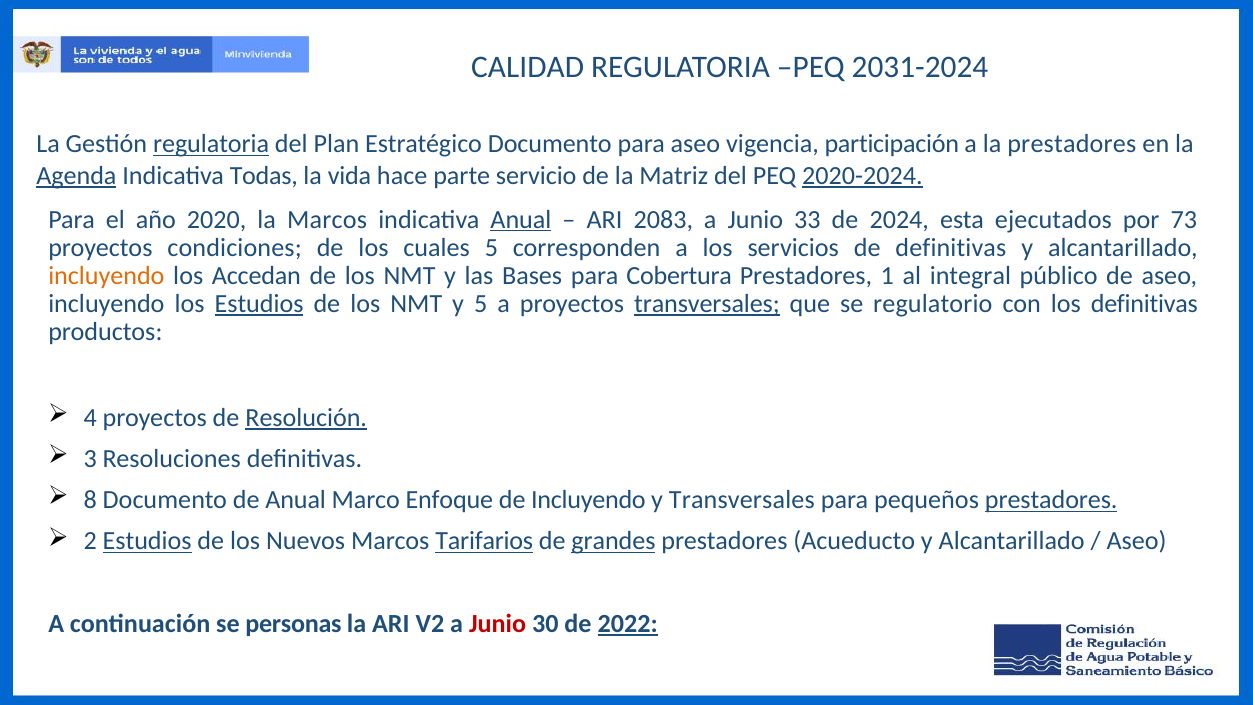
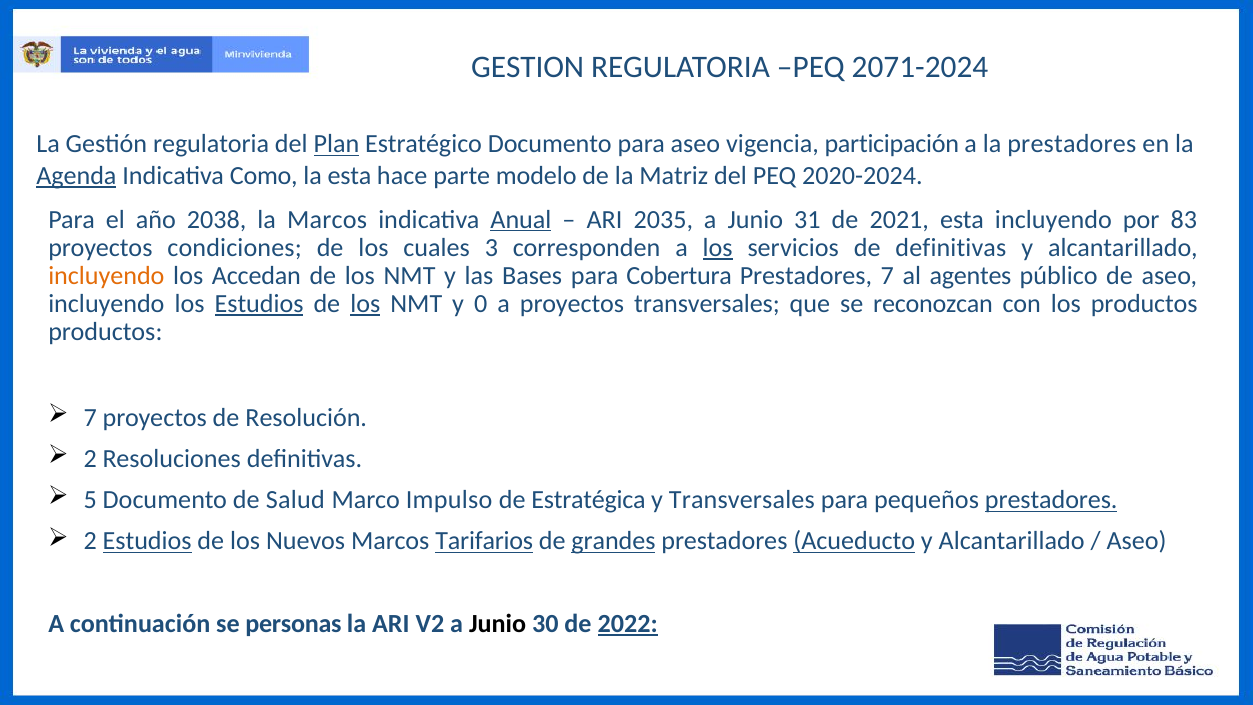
CALIDAD: CALIDAD -> GESTION (528, 67)
2031-2024: 2031-2024 -> 2071-2024 (920, 67)
regulatoria underline: present -> none (211, 144)
Plan underline: none -> present (336, 144)
Todas: Todas -> Como (264, 176)
la vida: vida -> esta (350, 176)
servicio: servicio -> modelo (536, 176)
2020-2024 underline: present -> none (862, 176)
2020: 2020 -> 2038 (217, 219)
2083: 2083 -> 2035 (663, 219)
33: 33 -> 31 (807, 219)
2024: 2024 -> 2021 (899, 219)
esta ejecutados: ejecutados -> incluyendo (1053, 219)
73: 73 -> 83 (1184, 219)
cuales 5: 5 -> 3 (491, 248)
los underline: none -> present (718, 248)
Prestadores 1: 1 -> 7 (887, 276)
integral: integral -> agentes (971, 276)
los underline: none -> present (365, 304)
y 5: 5 -> 0 (481, 304)
transversales underline: present -> none (707, 304)
regulatorio: regulatorio -> reconozcan (933, 304)
los definitivas: definitivas -> productos (1144, 304)
4: 4 -> 7 (90, 417)
Resolución underline: present -> none (306, 417)
3: 3 -> 2 (90, 459)
8: 8 -> 5 (90, 500)
de Anual: Anual -> Salud (295, 500)
Enfoque: Enfoque -> Impulso (449, 500)
de Incluyendo: Incluyendo -> Estratégica (588, 500)
Acueducto underline: none -> present (854, 541)
Junio colour: red -> black (498, 624)
